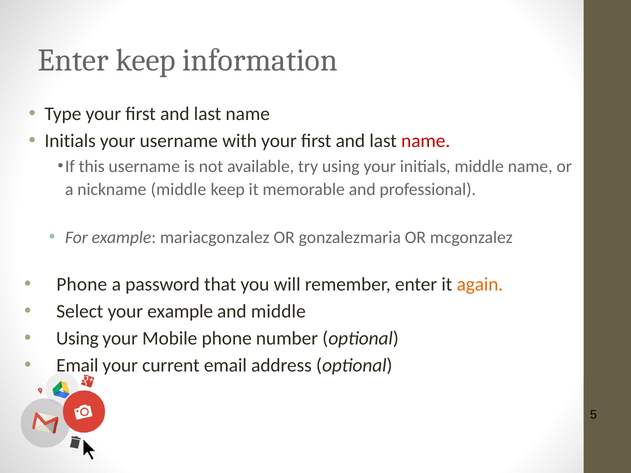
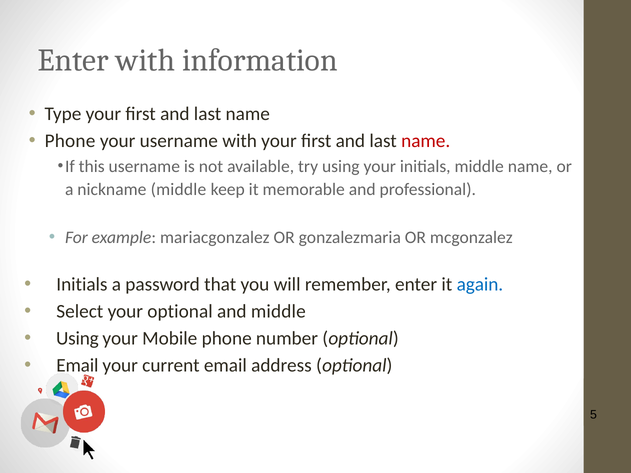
Enter keep: keep -> with (145, 61)
Initials: Initials -> Phone (70, 141)
Phone: Phone -> Initials (82, 285)
again colour: orange -> blue (480, 285)
your example: example -> optional (180, 312)
